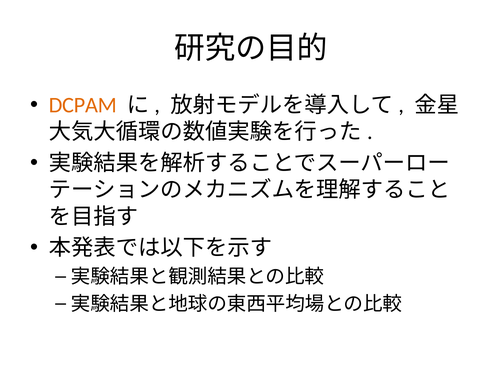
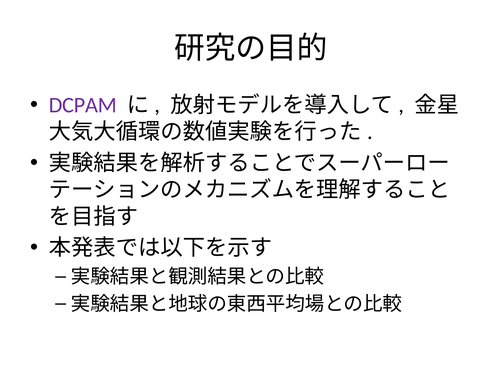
DCPAM colour: orange -> purple (83, 105)
